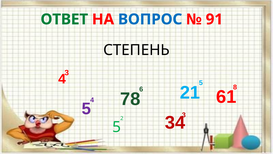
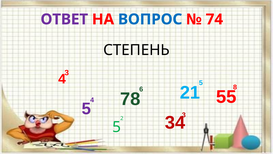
ОТВЕТ colour: green -> purple (64, 19)
91: 91 -> 74 (214, 19)
61: 61 -> 55 (226, 97)
